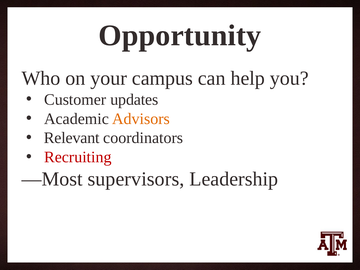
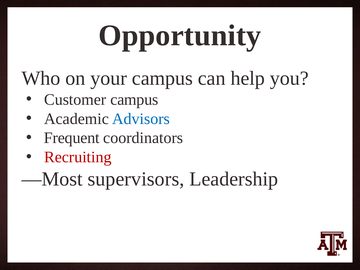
Customer updates: updates -> campus (134, 100)
Advisors colour: orange -> blue (141, 119)
Relevant: Relevant -> Frequent (72, 138)
